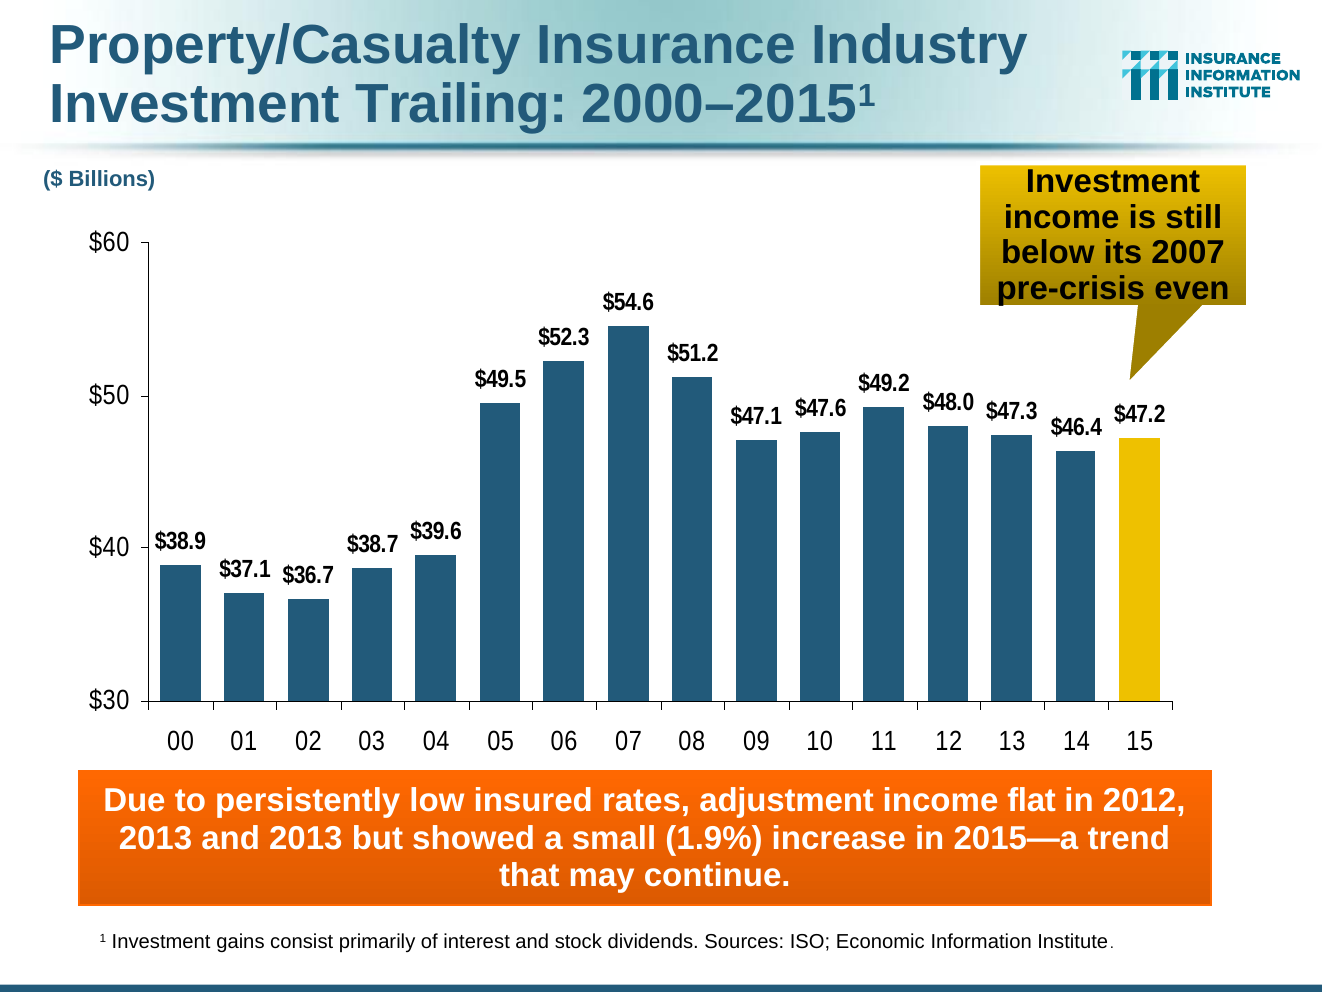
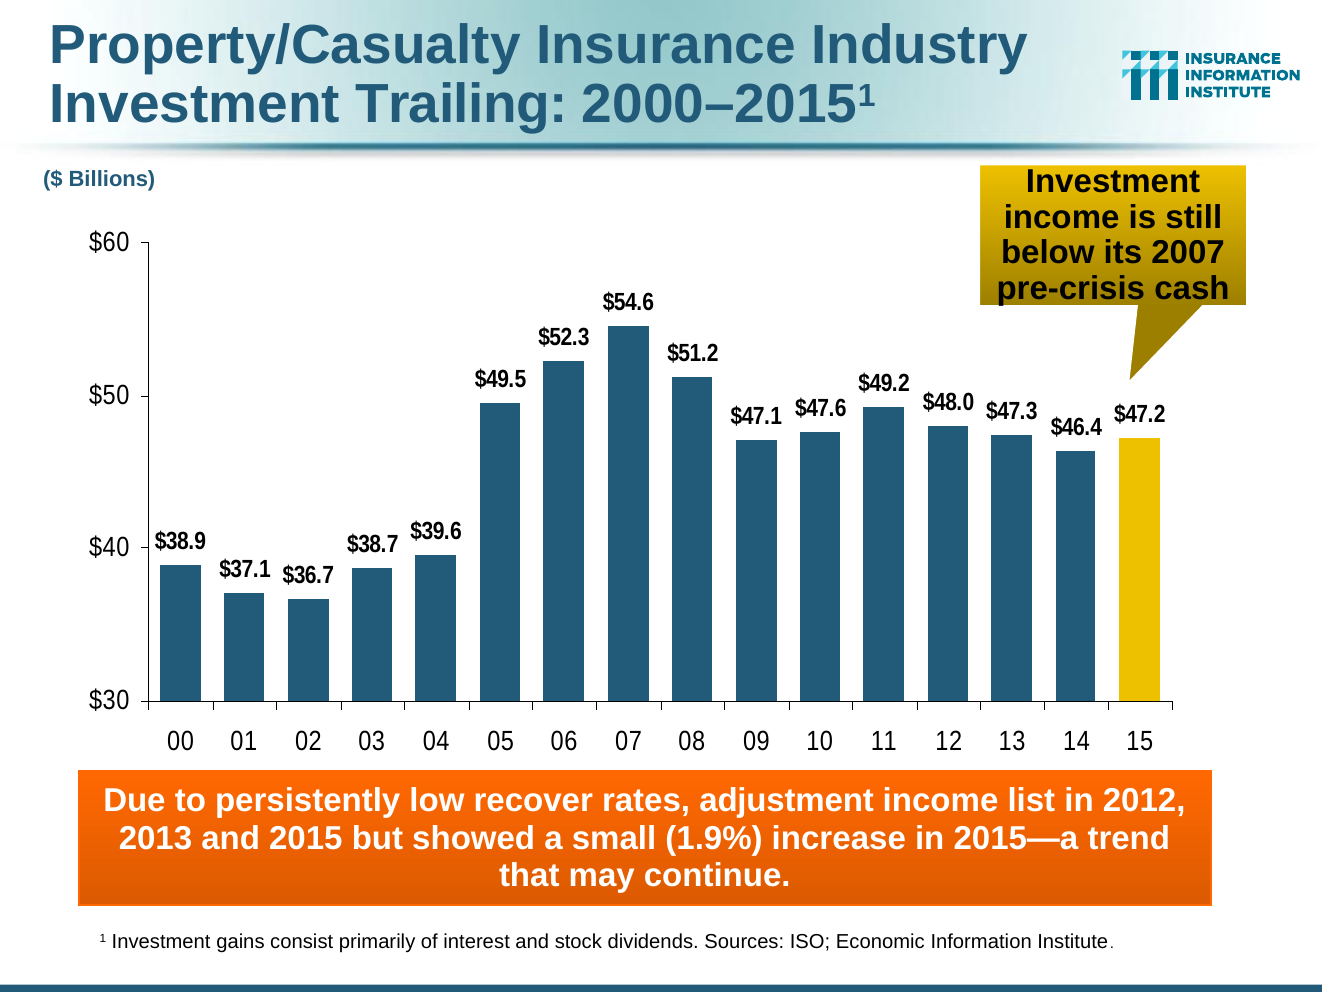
even: even -> cash (1192, 289)
insured: insured -> recover (533, 800)
flat: flat -> list (1031, 800)
and 2013: 2013 -> 2015 (306, 838)
